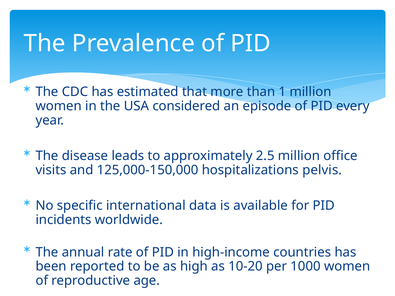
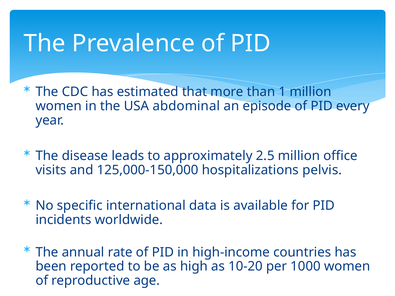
considered: considered -> abdominal (186, 106)
